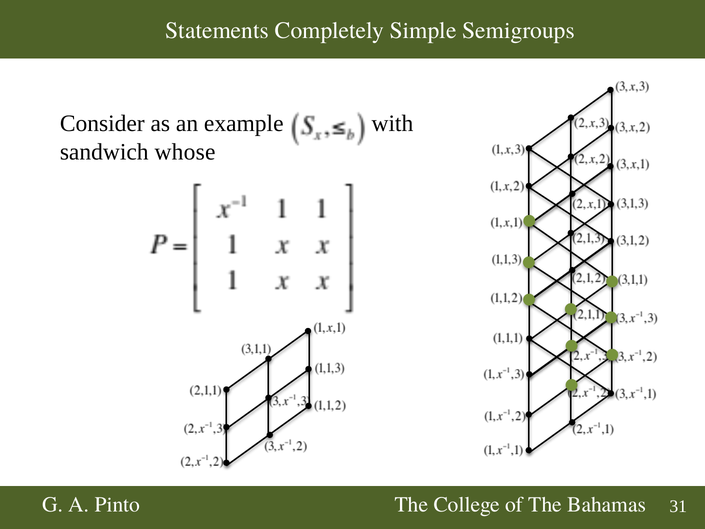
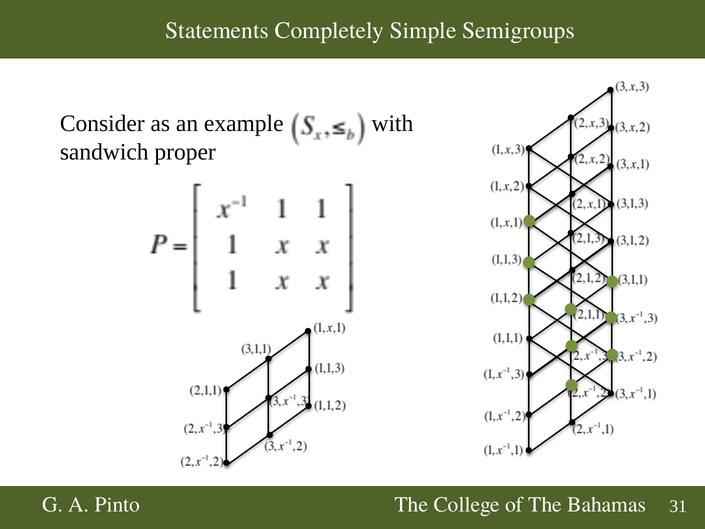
whose: whose -> proper (185, 152)
